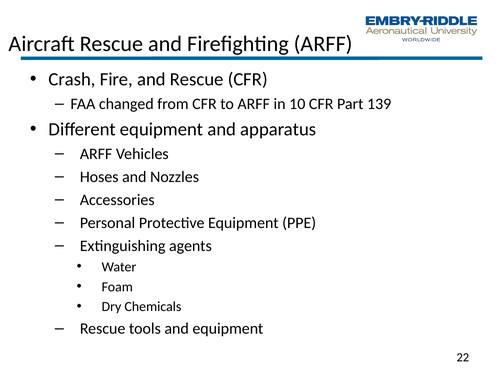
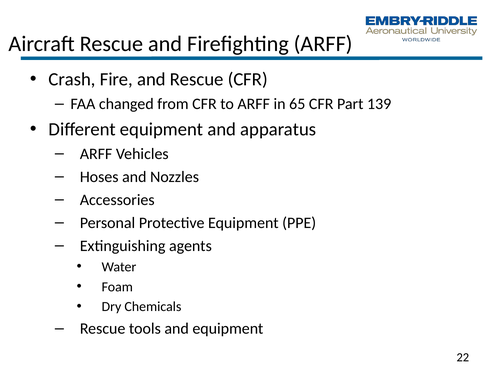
10: 10 -> 65 (297, 104)
